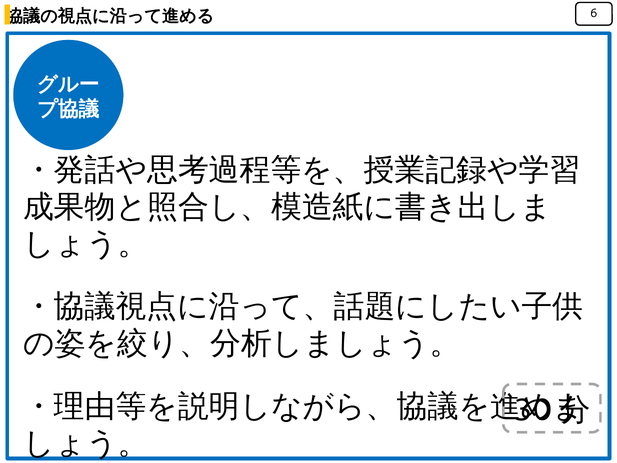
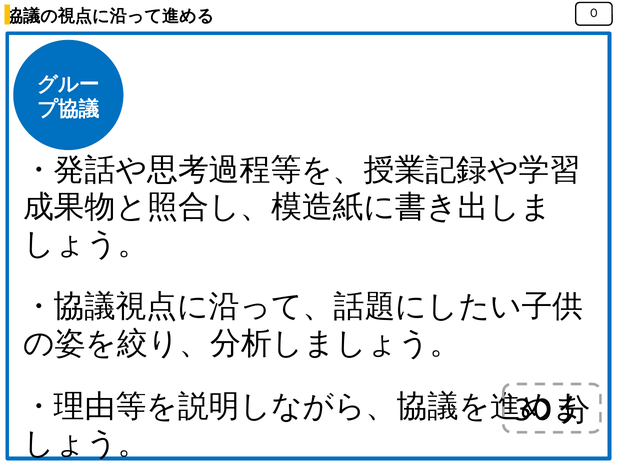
6: 6 -> 0 (594, 13)
